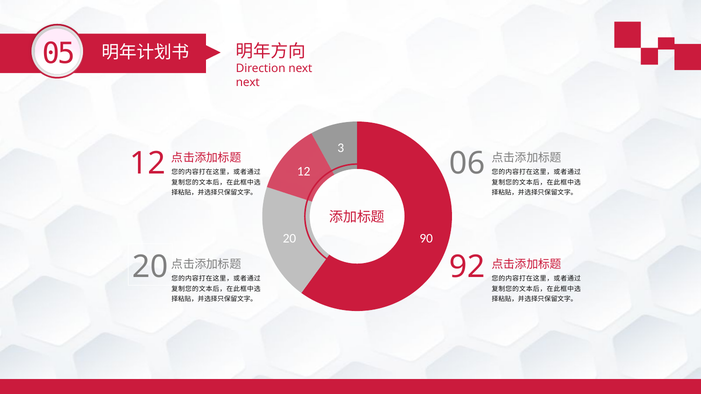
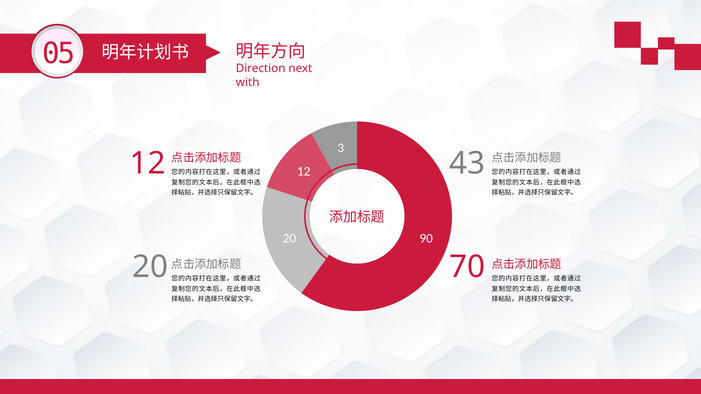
next: next -> with (248, 82)
06: 06 -> 43 (467, 163)
92: 92 -> 70 (467, 267)
